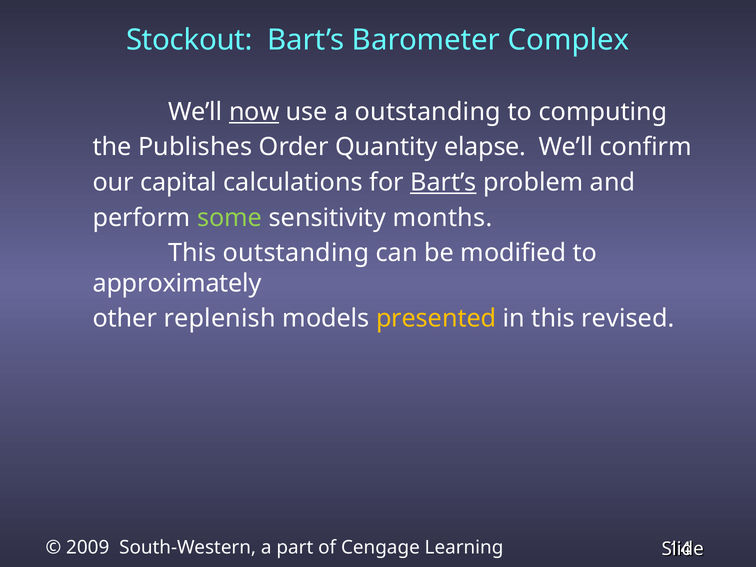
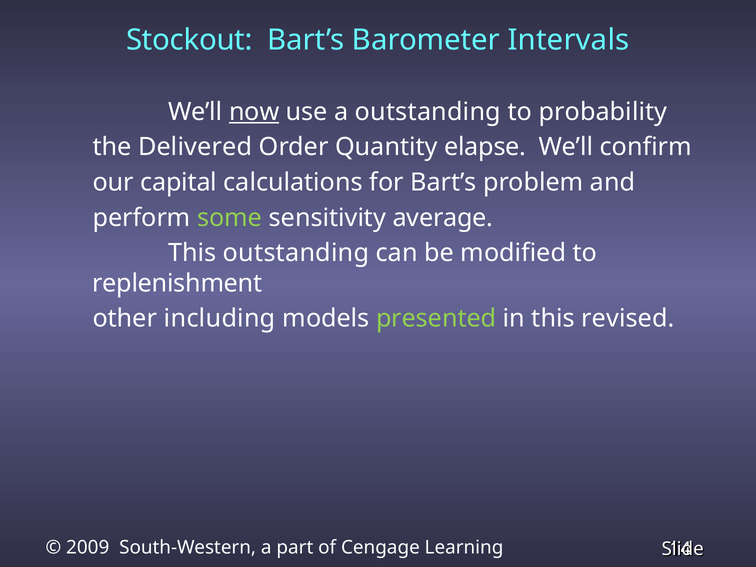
Complex: Complex -> Intervals (569, 40)
computing: computing -> probability (603, 112)
Publishes: Publishes -> Delivered (195, 147)
Bart’s underline: present -> none (443, 182)
months: months -> average (443, 218)
approximately: approximately -> replenishment (177, 283)
replenish: replenish -> including (220, 318)
presented colour: yellow -> light green (436, 318)
